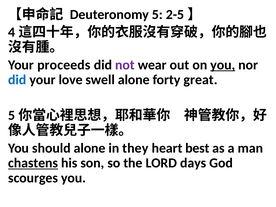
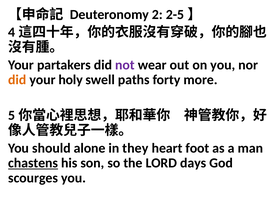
5: 5 -> 2 (157, 14)
proceeds: proceeds -> partakers (64, 65)
you underline: present -> none (223, 65)
did colour: blue -> orange (17, 80)
love: love -> holy (71, 80)
swell alone: alone -> paths (134, 80)
great: great -> more (201, 80)
best: best -> foot (197, 148)
